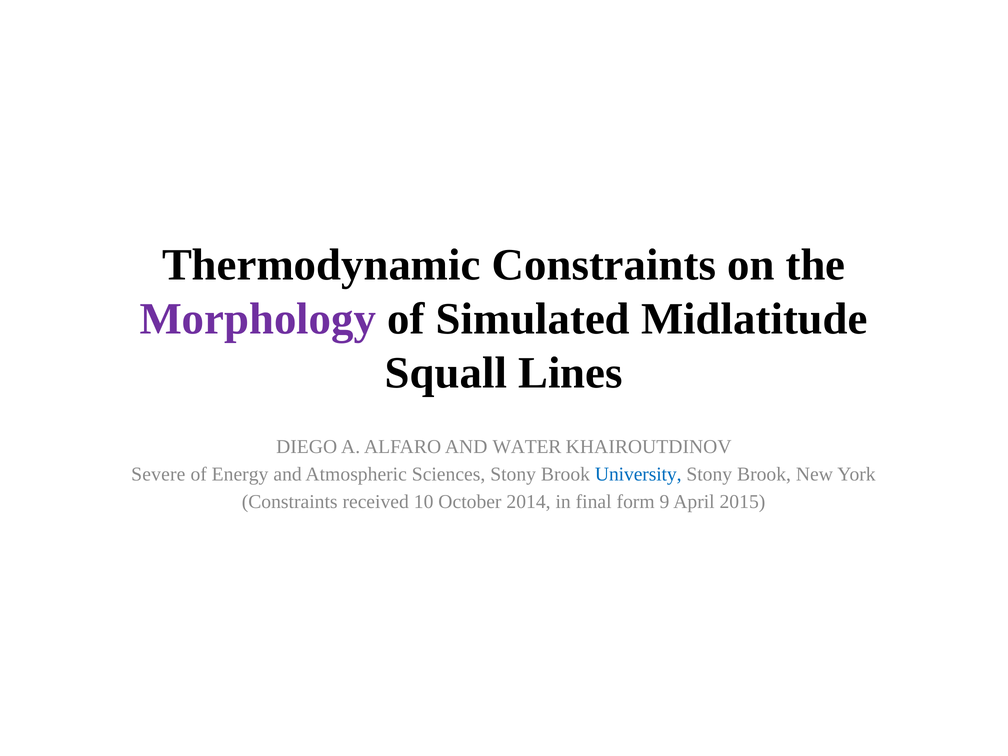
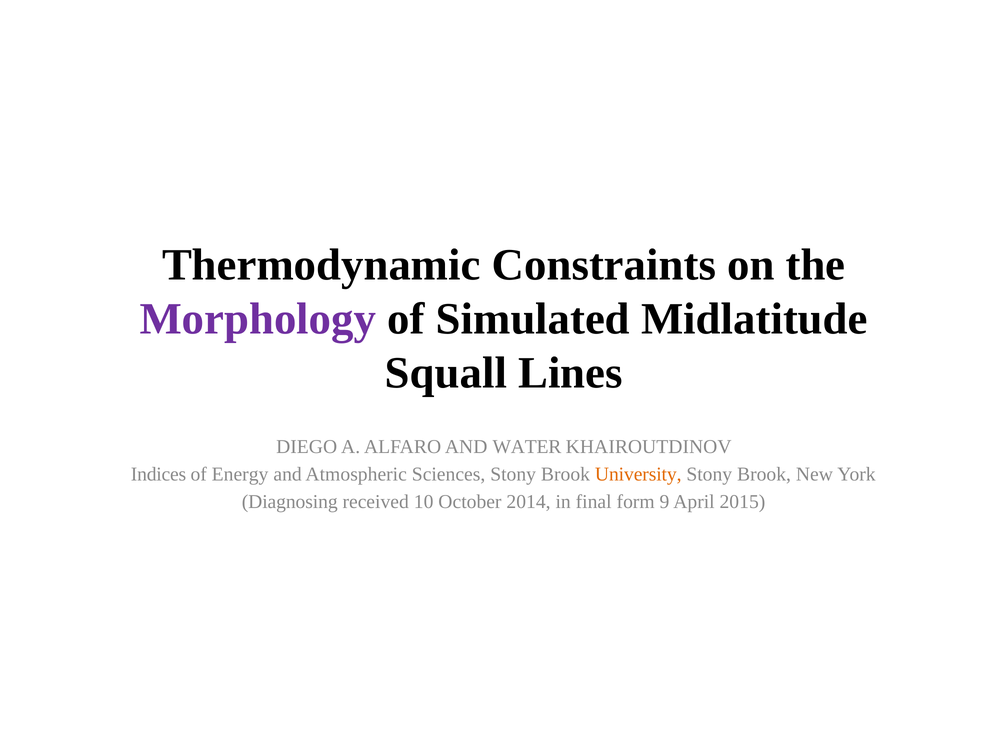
Severe: Severe -> Indices (159, 474)
University colour: blue -> orange (638, 474)
Constraints: Constraints -> Diagnosing (290, 502)
